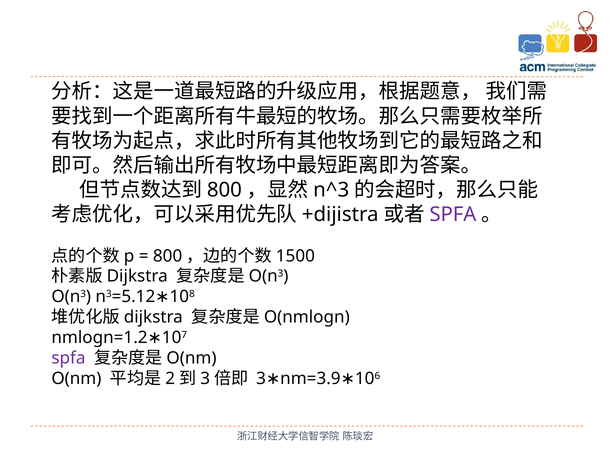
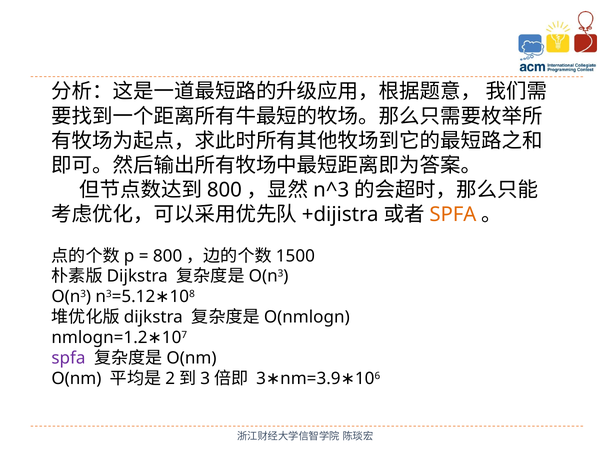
SPFA colour: purple -> orange (453, 215)
